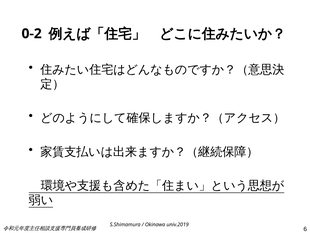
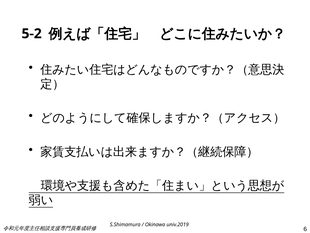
0-2: 0-2 -> 5-2 (32, 34)
